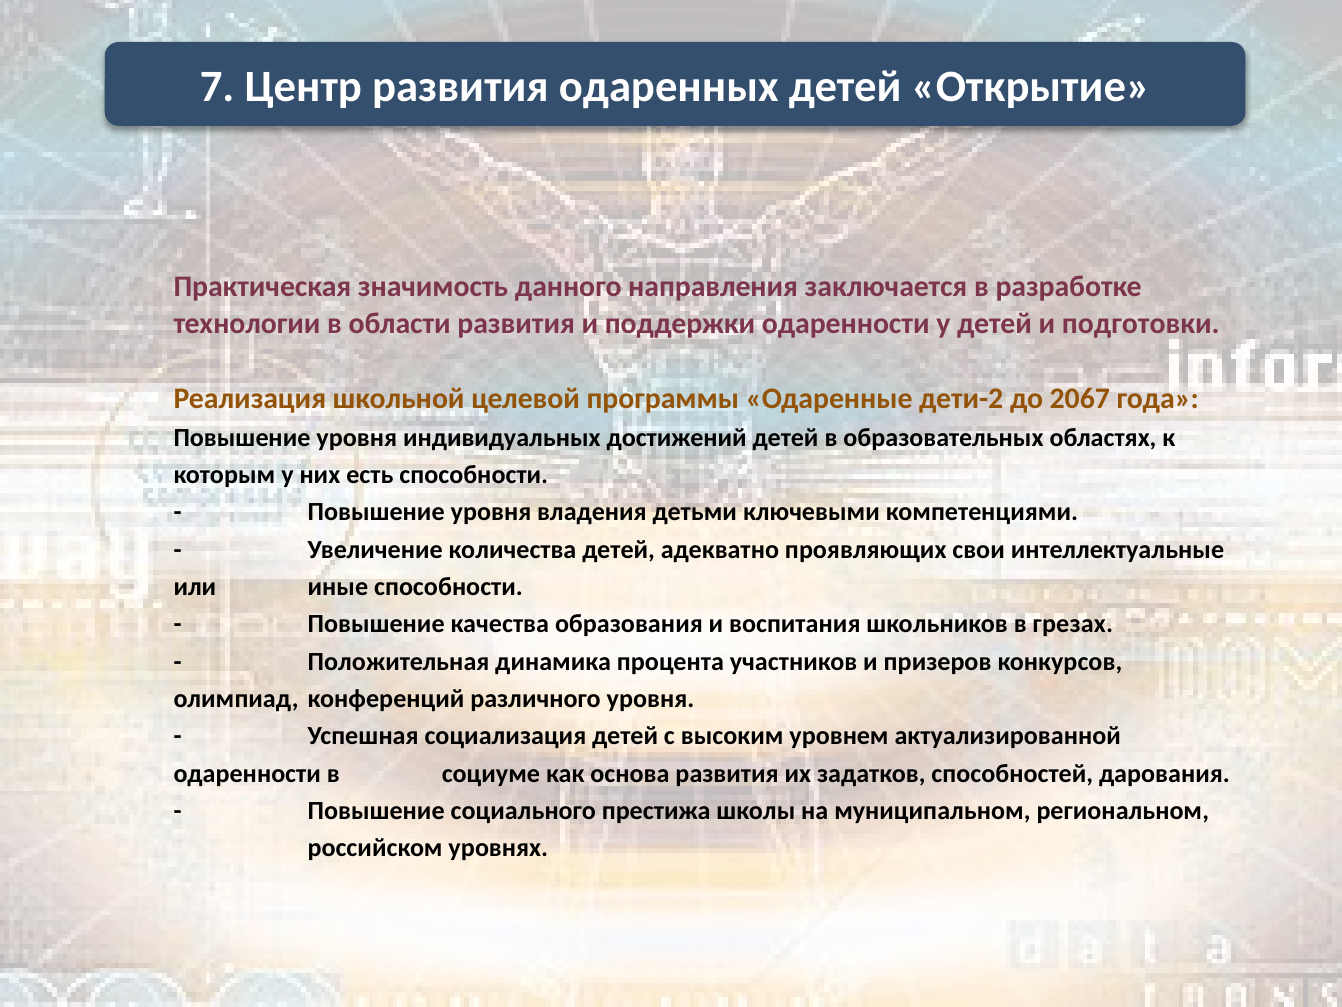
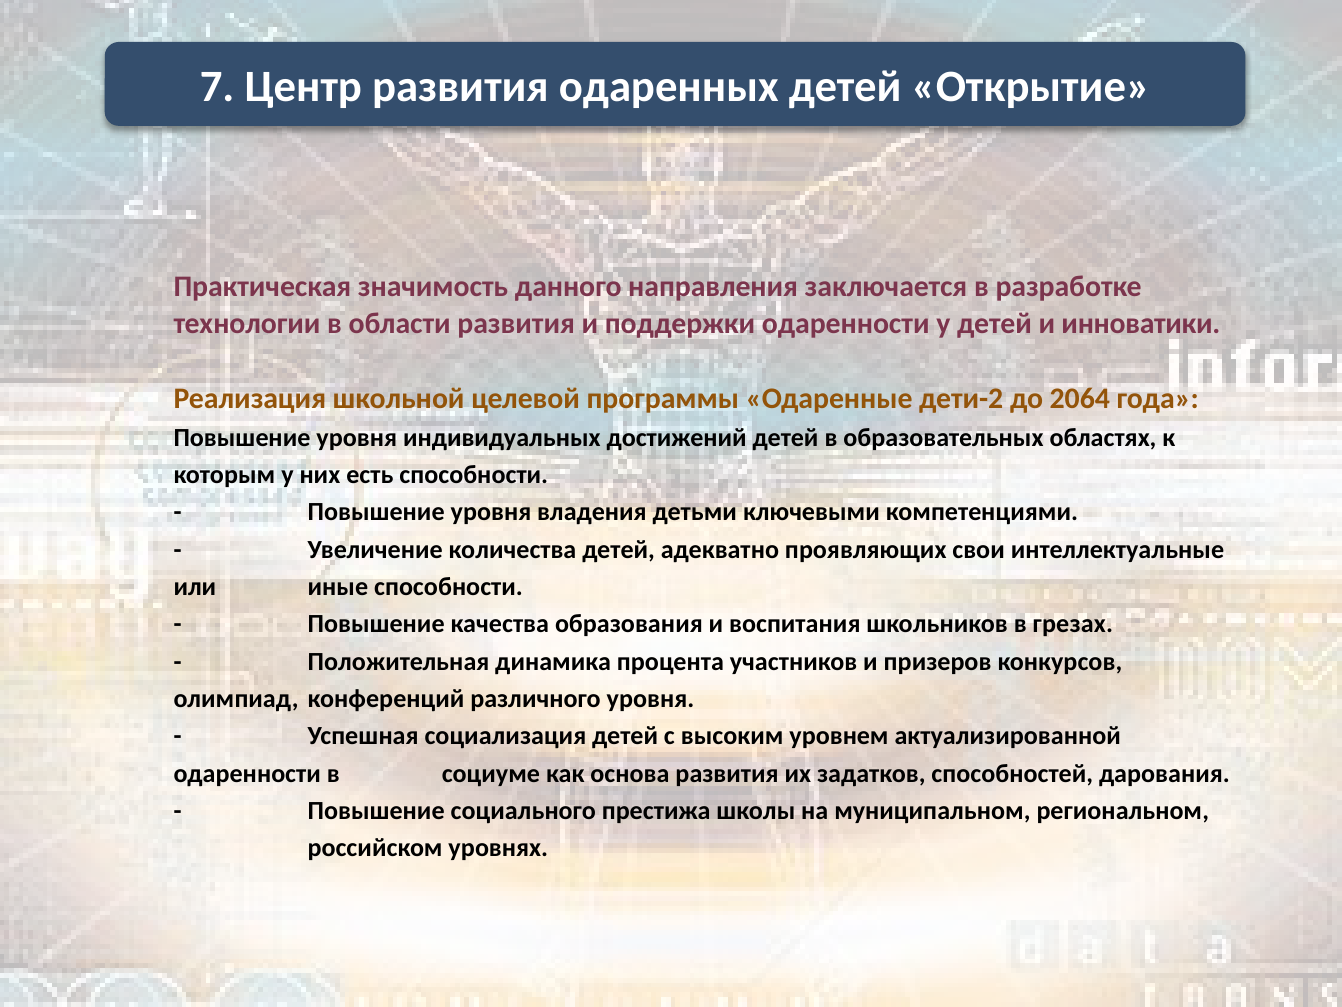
подготовки: подготовки -> инноватики (1141, 324)
2067: 2067 -> 2064 (1080, 398)
